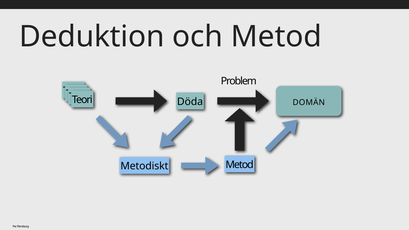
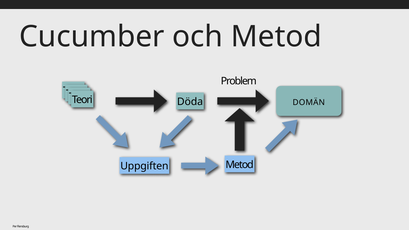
Deduktion: Deduktion -> Cucumber (92, 37)
Metodiskt: Metodiskt -> Uppgiften (144, 166)
